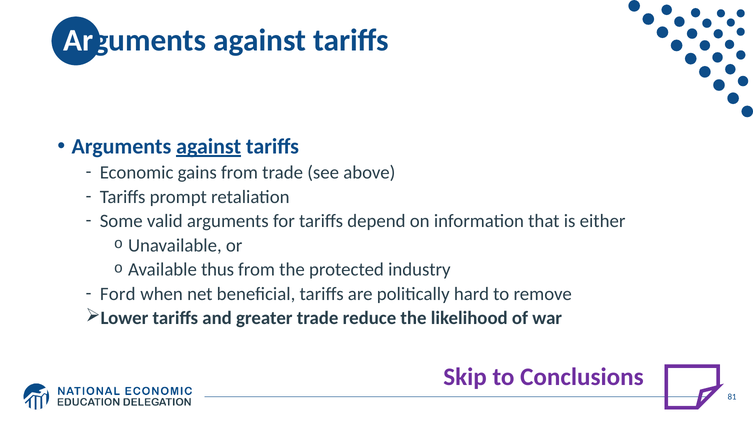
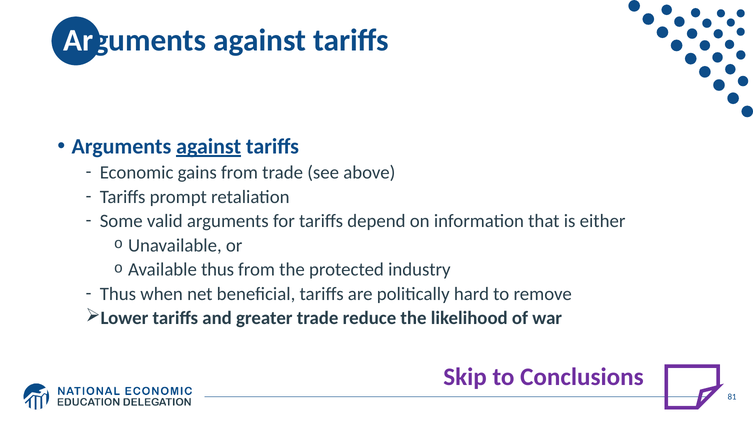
Ford: Ford -> Thus (118, 294)
